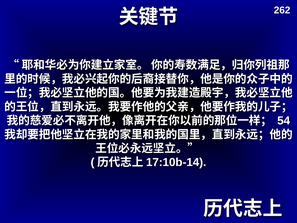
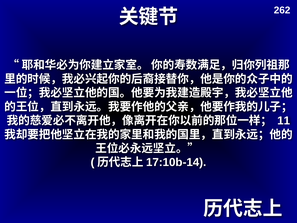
54: 54 -> 11 (284, 121)
